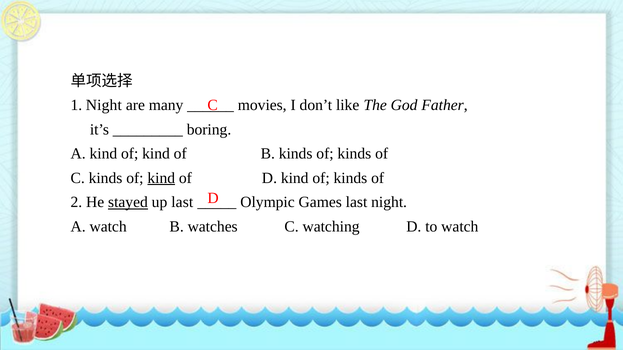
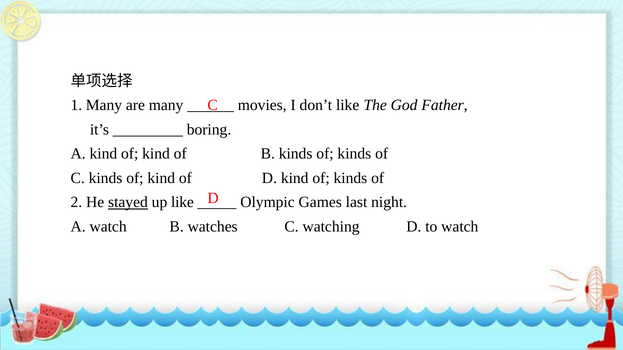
1 Night: Night -> Many (104, 105)
kind underline: present -> none (161, 178)
up last: last -> like (182, 202)
